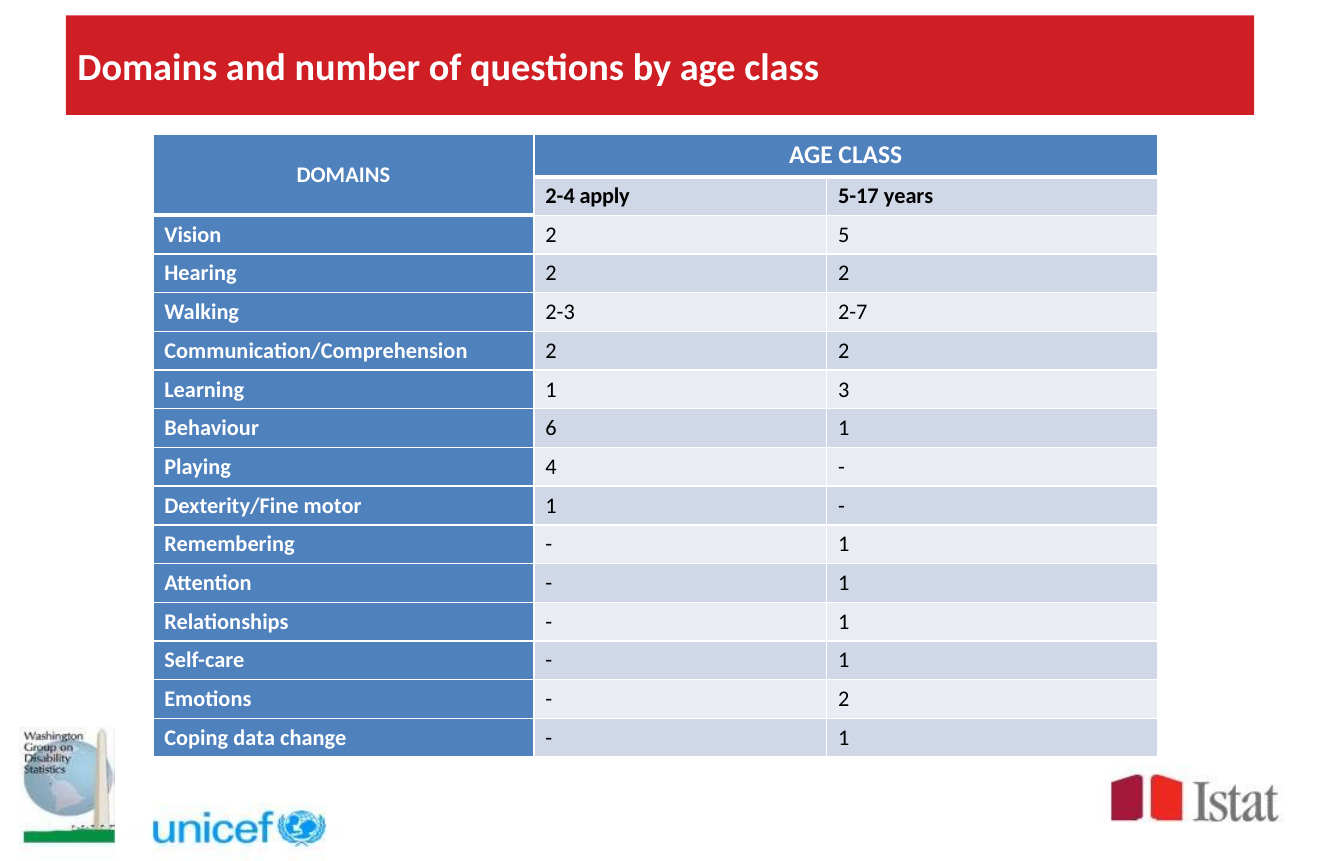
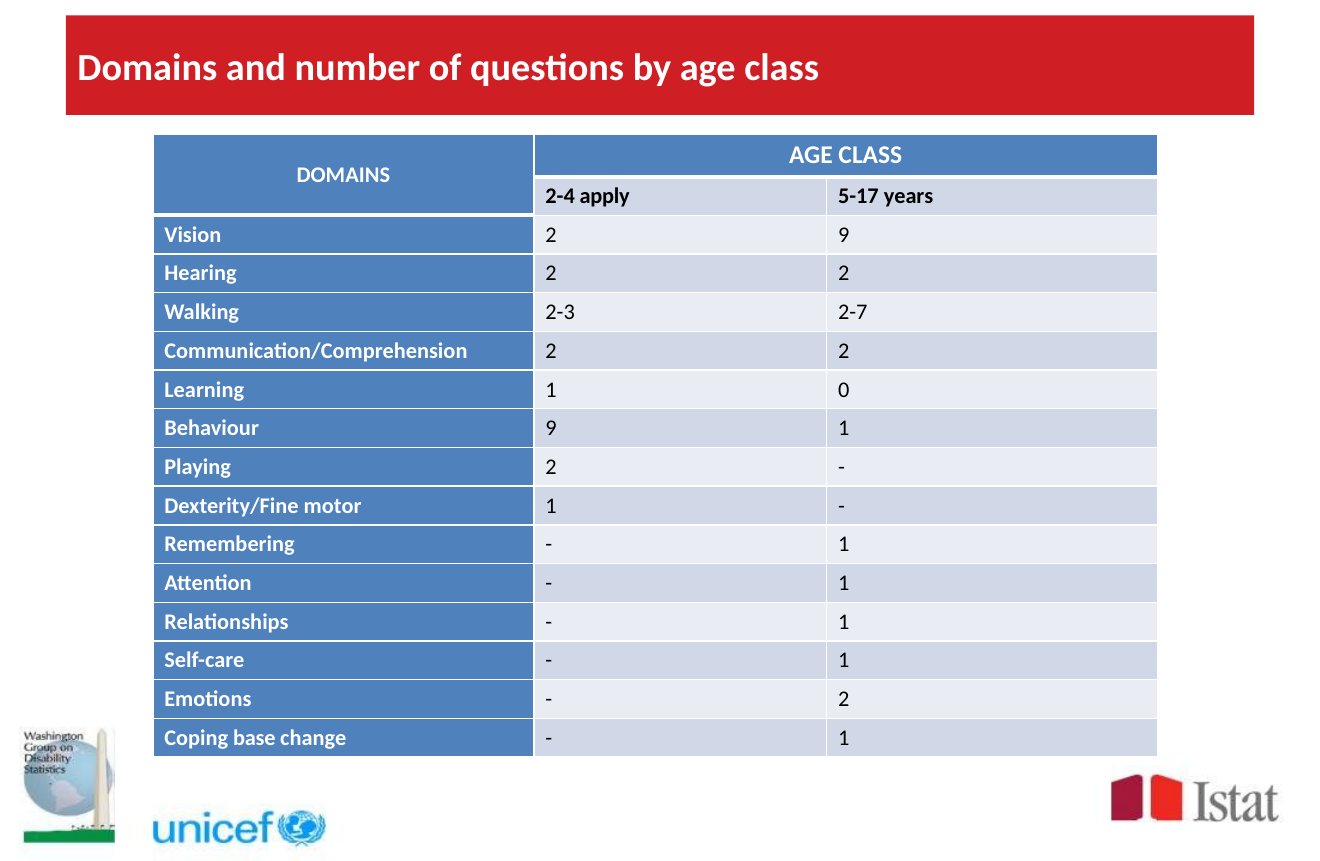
2 5: 5 -> 9 (844, 235)
3: 3 -> 0 (844, 390)
Behaviour 6: 6 -> 9 (551, 428)
Playing 4: 4 -> 2 (551, 467)
data: data -> base (254, 738)
